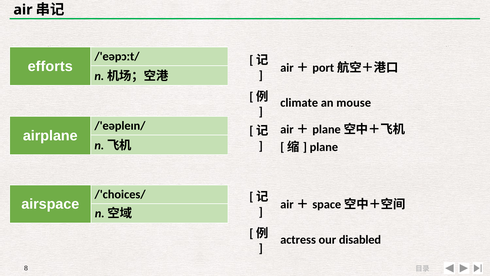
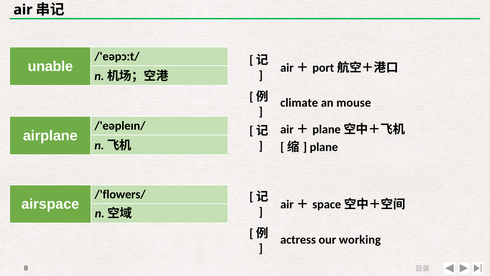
efforts: efforts -> unable (50, 66)
/'choices/: /'choices/ -> /'flowers/ (120, 194)
disabled: disabled -> working (360, 239)
